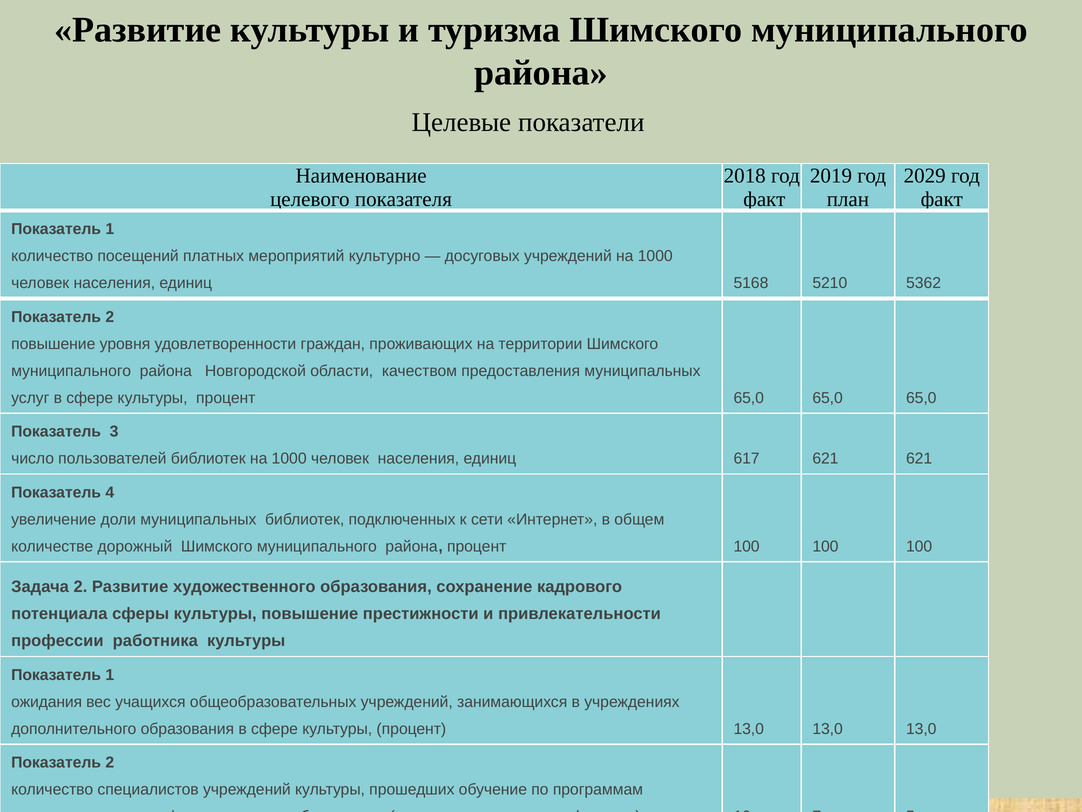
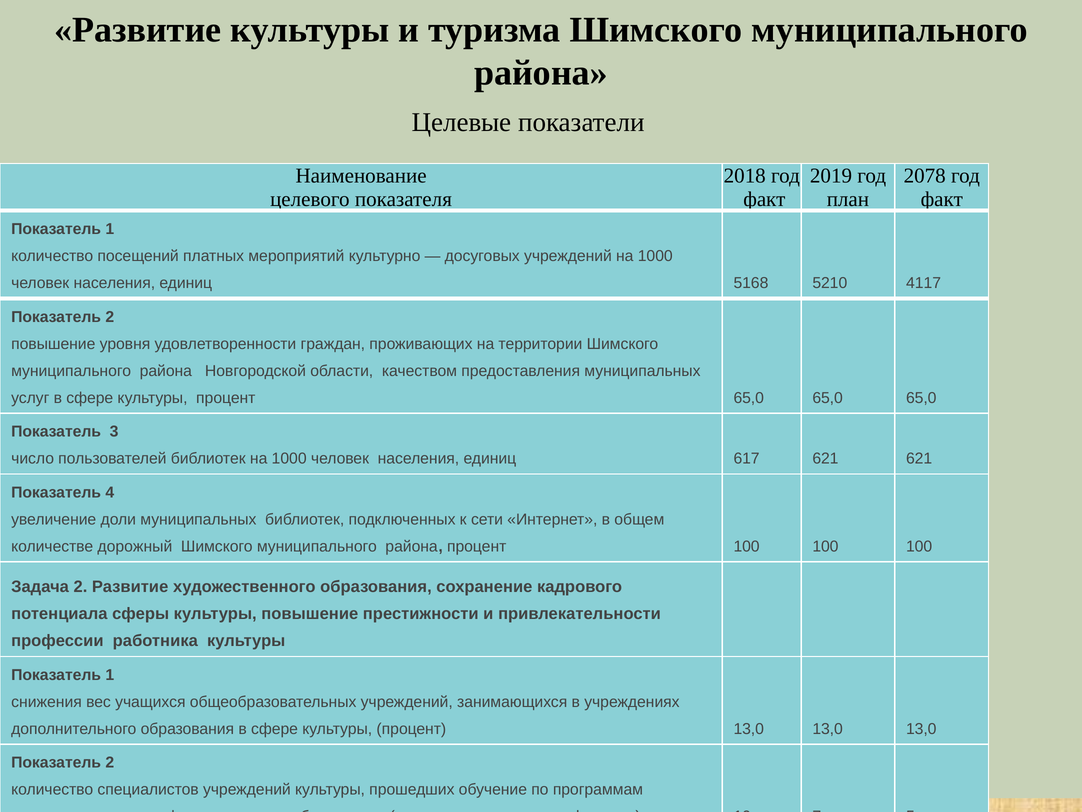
2029: 2029 -> 2078 (925, 176)
5362: 5362 -> 4117 (924, 283)
ожидания: ожидания -> снижения (47, 702)
